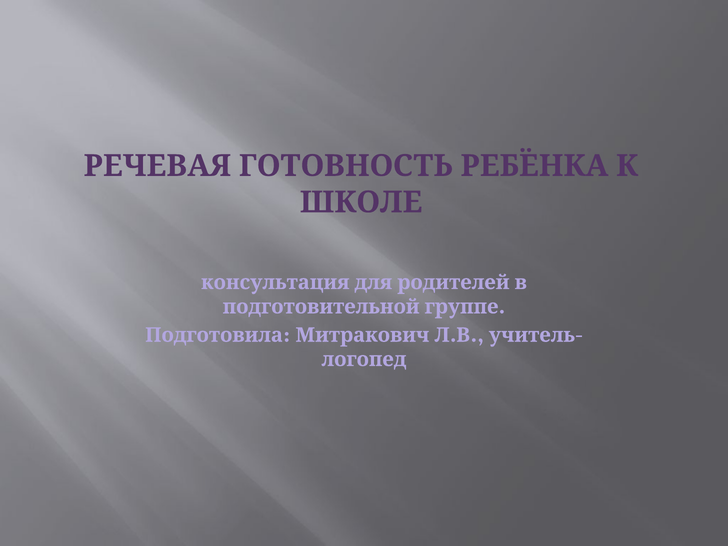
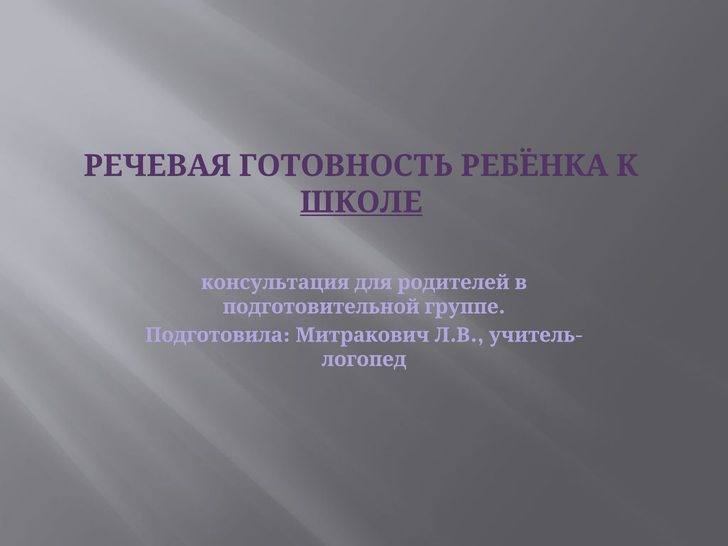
ШКОЛЕ underline: none -> present (361, 202)
